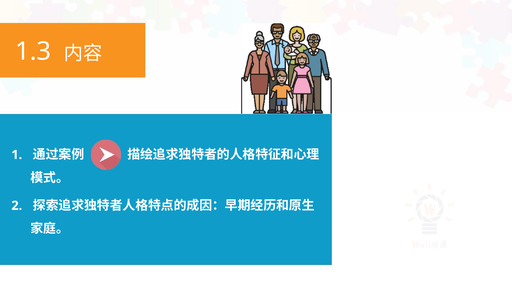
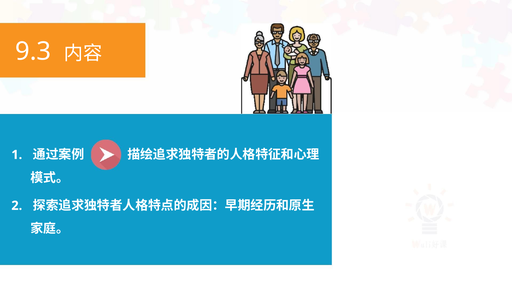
1.3: 1.3 -> 9.3 (33, 51)
